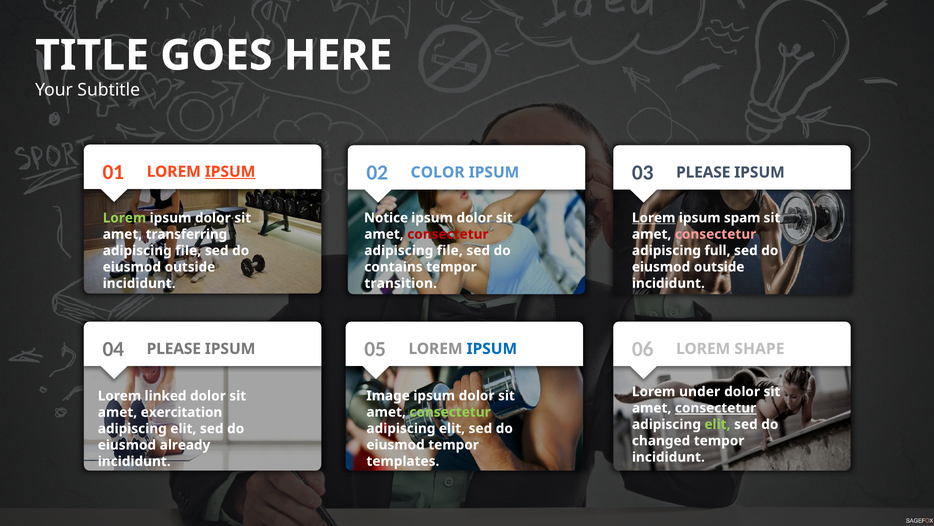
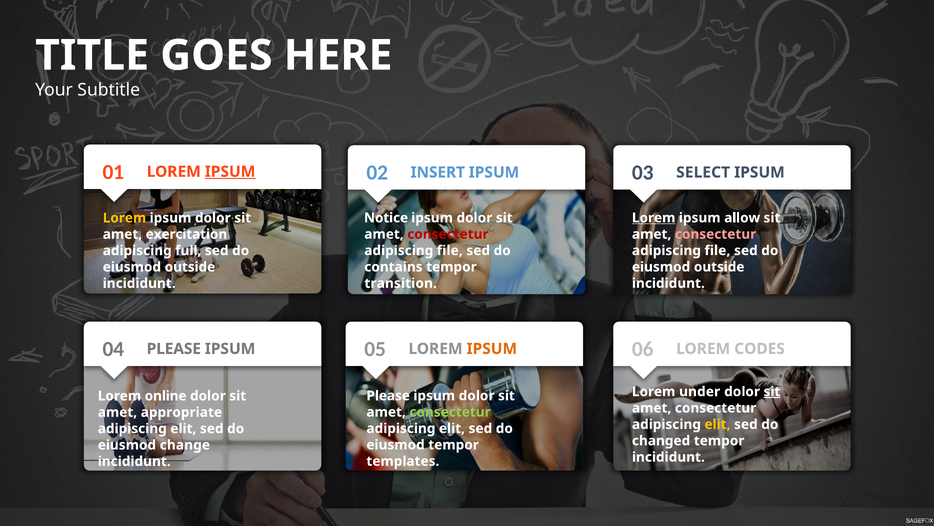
COLOR: COLOR -> INSERT (438, 172)
03 PLEASE: PLEASE -> SELECT (703, 172)
Lorem colour: light green -> yellow (124, 218)
spam: spam -> allow (742, 218)
transferring: transferring -> exercitation (186, 234)
full: full -> file (717, 250)
file: file -> full (188, 250)
IPSUM colour: blue -> orange (492, 348)
SHAPE: SHAPE -> CODES (760, 348)
sit underline: none -> present (772, 391)
Image: Image -> Please (388, 395)
linked: linked -> online (166, 395)
consectetur underline: present -> none (716, 408)
exercitation: exercitation -> appropriate (181, 412)
elit colour: light green -> yellow (717, 424)
already: already -> change (185, 445)
